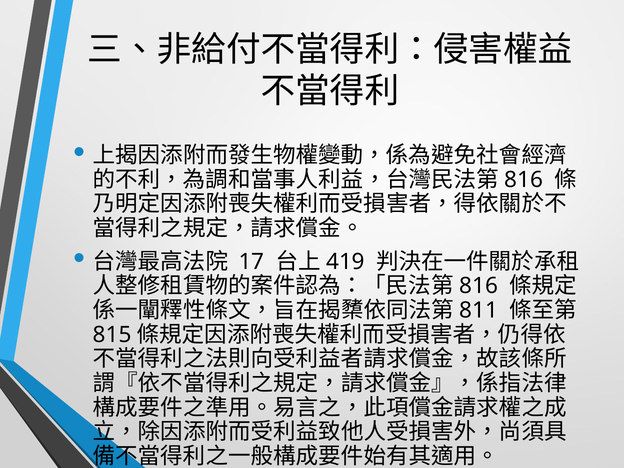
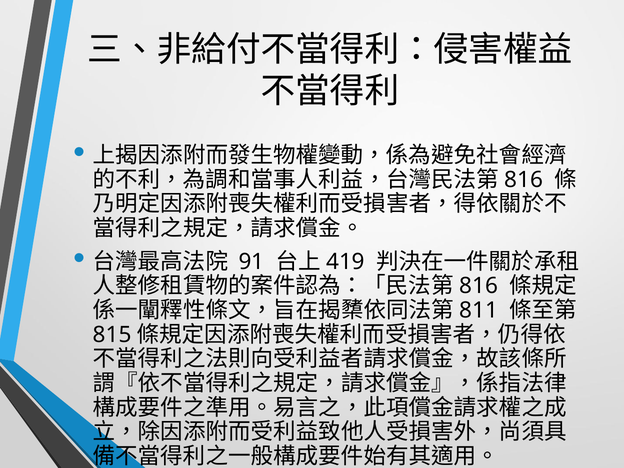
17: 17 -> 91 (251, 262)
